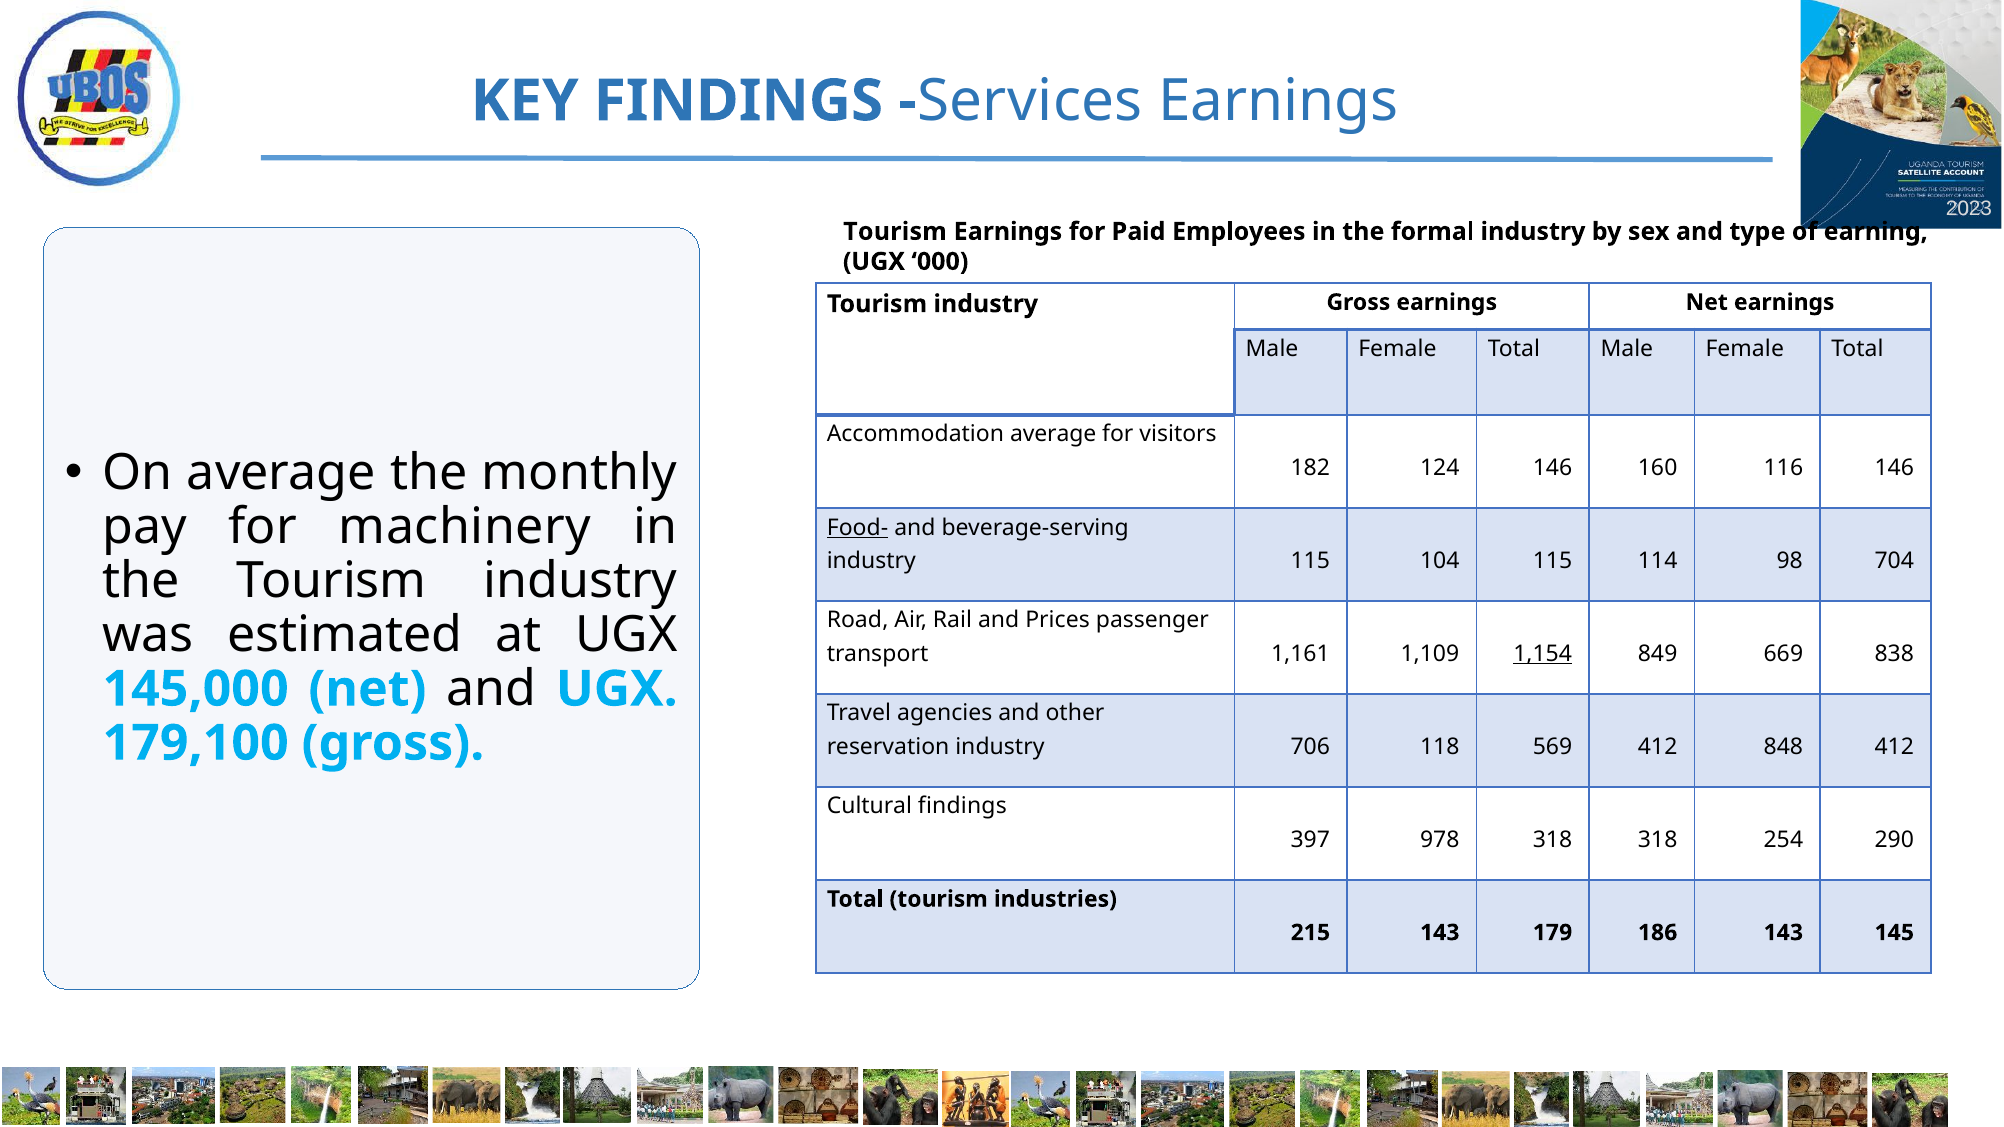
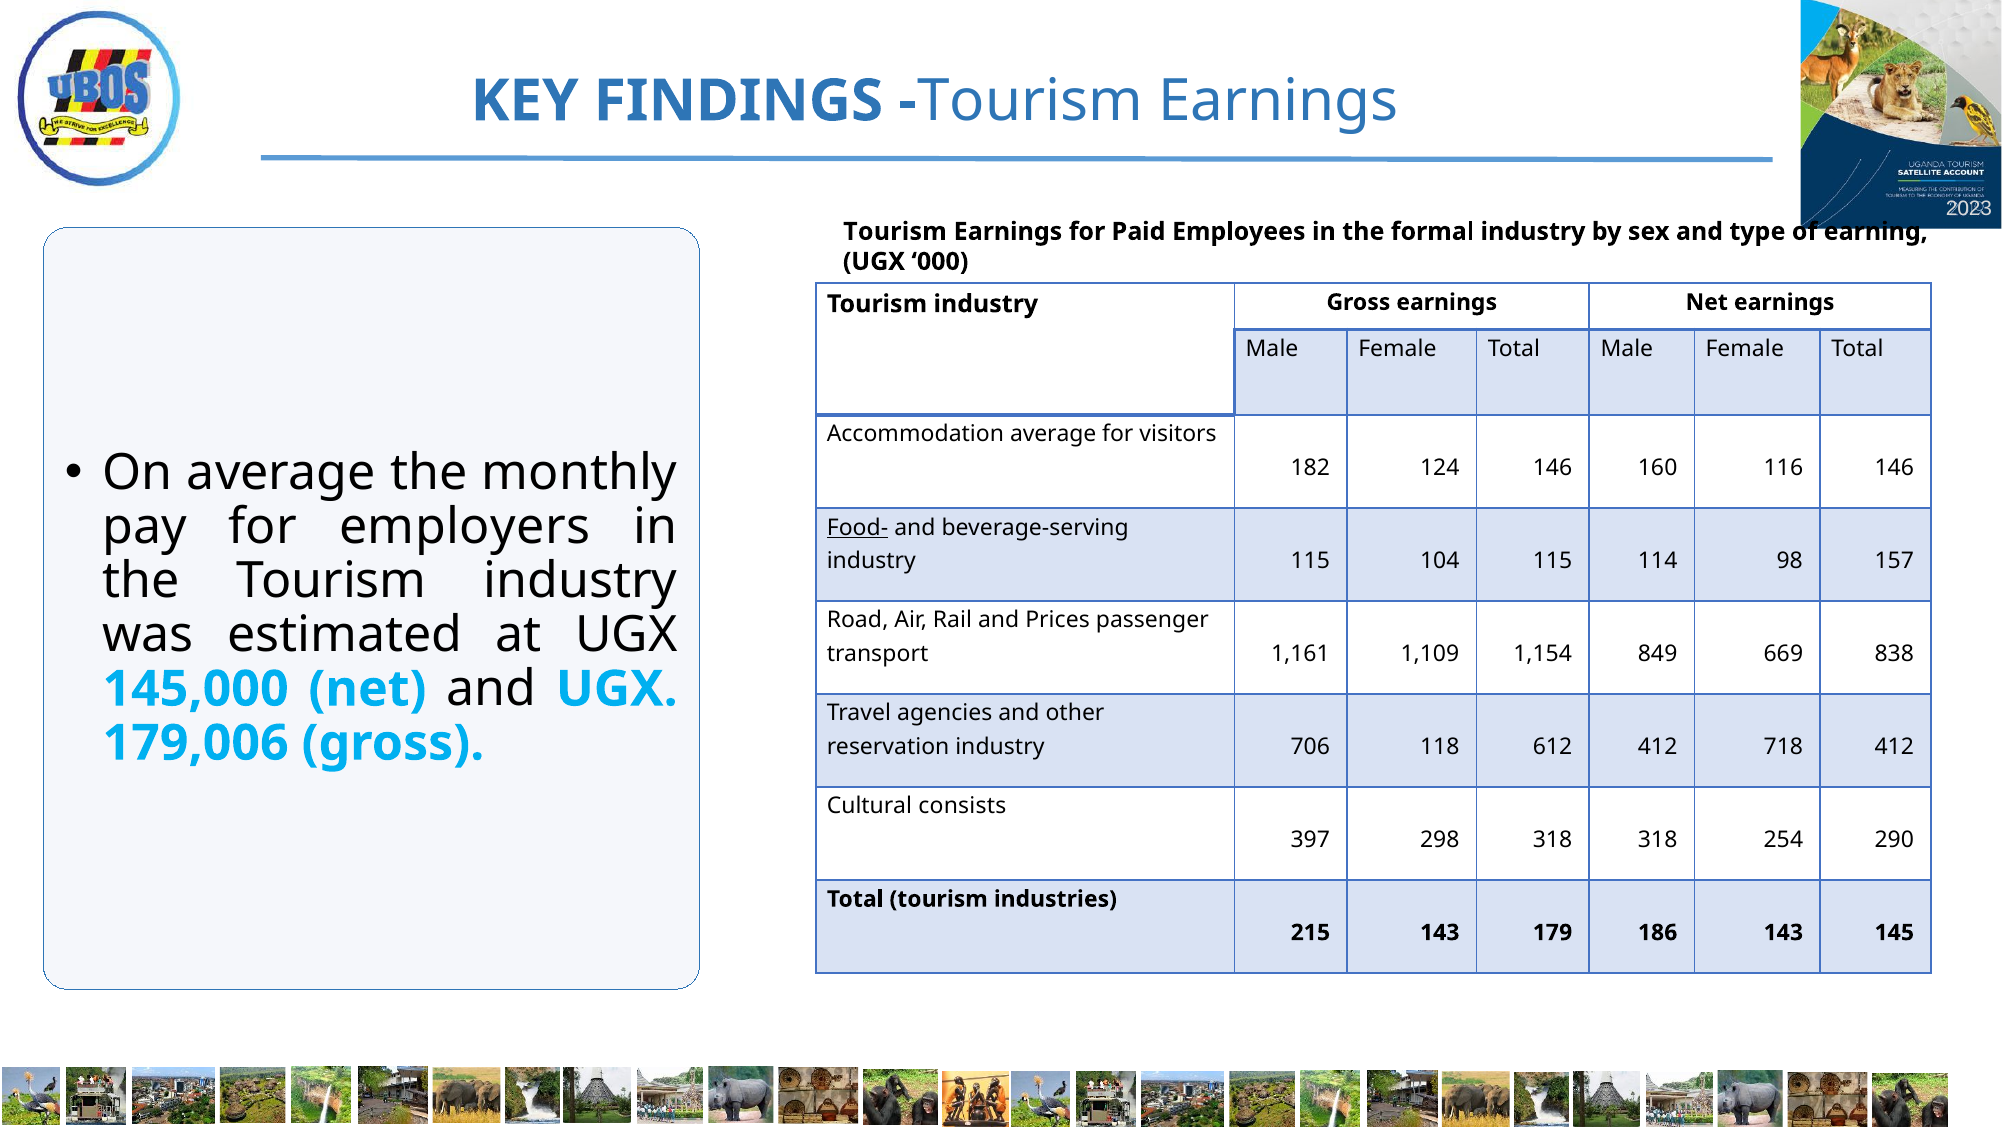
Services: Services -> Tourism (1030, 101)
machinery: machinery -> employers (465, 527)
704: 704 -> 157 (1894, 561)
1,154 underline: present -> none (1543, 654)
179,100: 179,100 -> 179,006 (196, 743)
569: 569 -> 612 (1553, 747)
848: 848 -> 718 (1783, 747)
Cultural findings: findings -> consists (962, 806)
978: 978 -> 298 (1440, 840)
